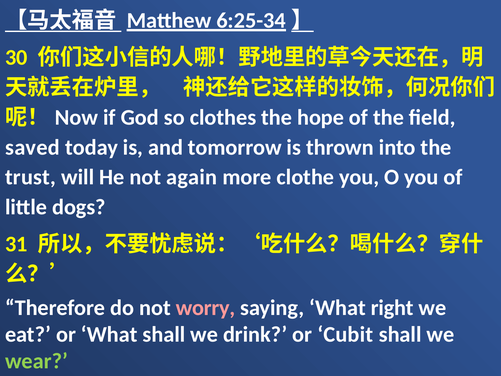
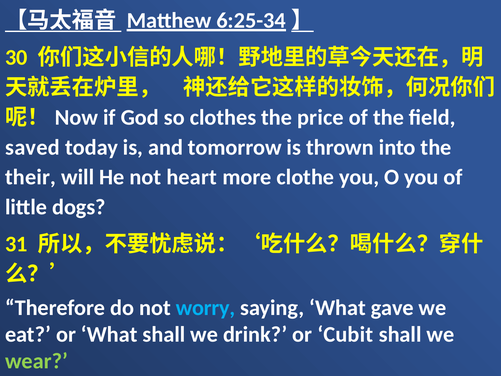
hope: hope -> price (320, 117)
trust: trust -> their (30, 177)
again: again -> heart (192, 177)
worry colour: pink -> light blue (206, 308)
right: right -> gave (392, 308)
